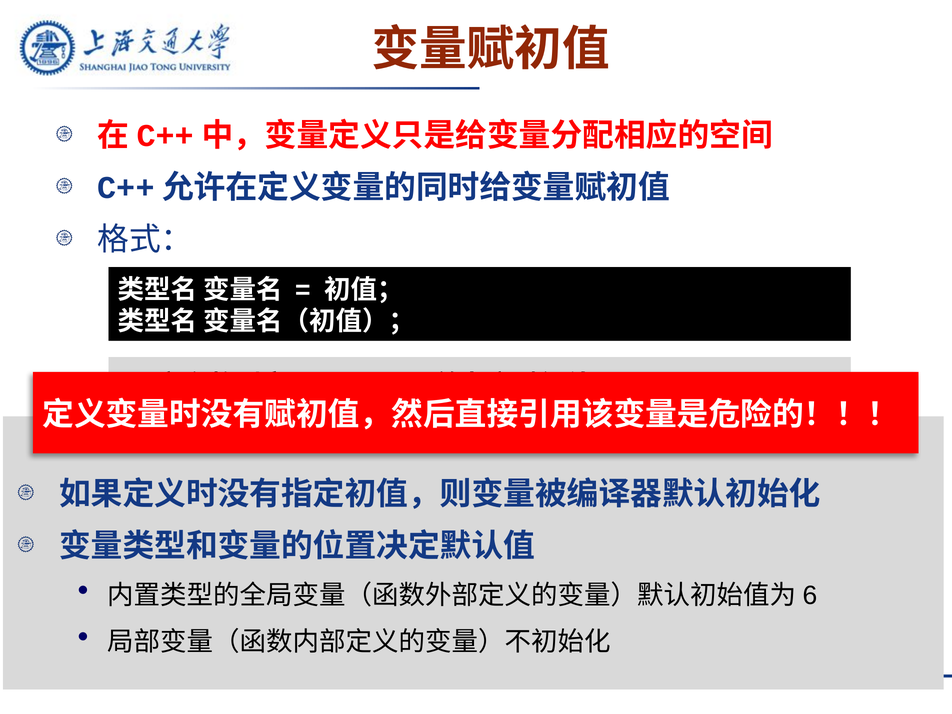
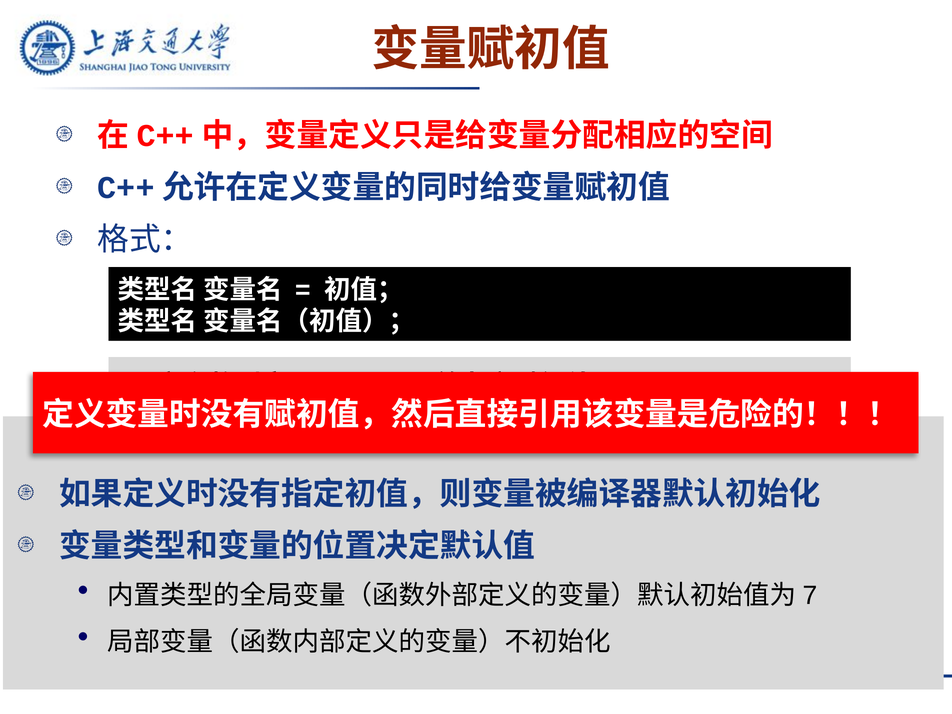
6: 6 -> 7 (810, 596)
